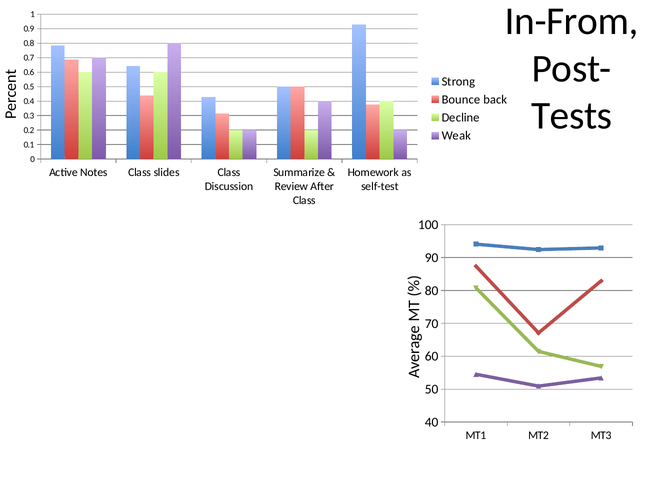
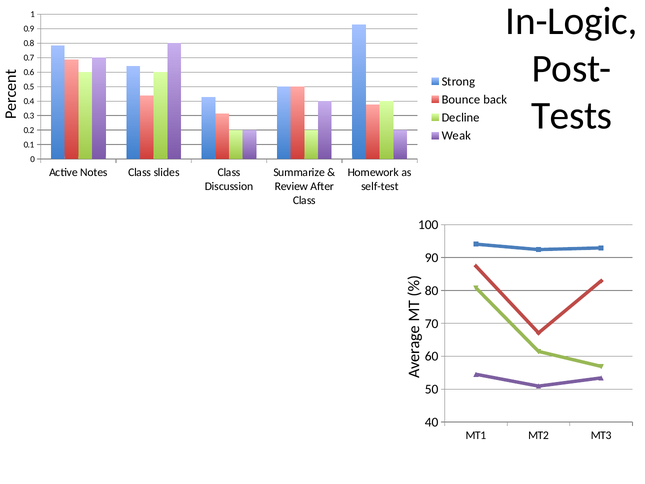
In-From: In-From -> In-Logic (572, 21)
